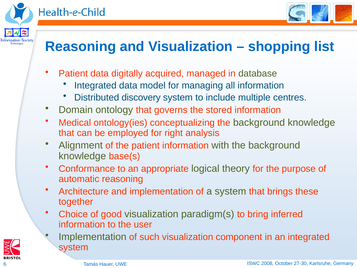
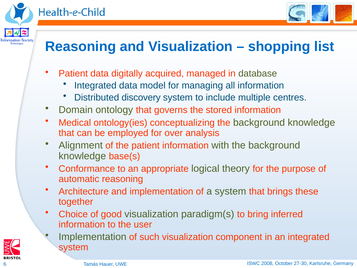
right: right -> over (174, 133)
